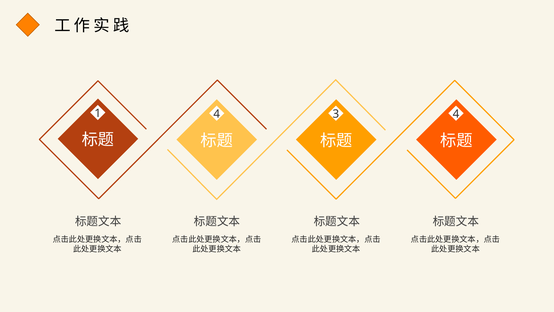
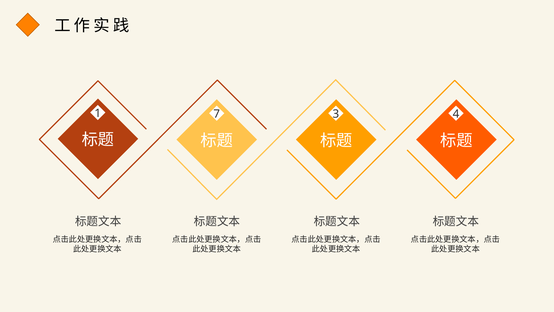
1 4: 4 -> 7 (217, 114)
